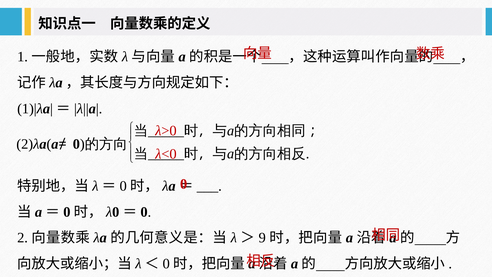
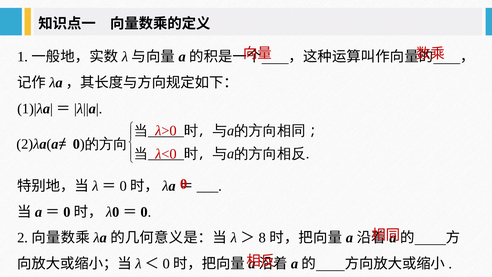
9: 9 -> 8 (262, 238)
